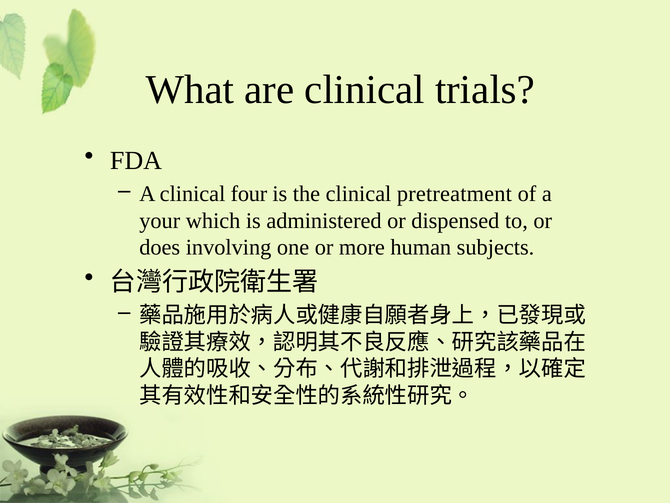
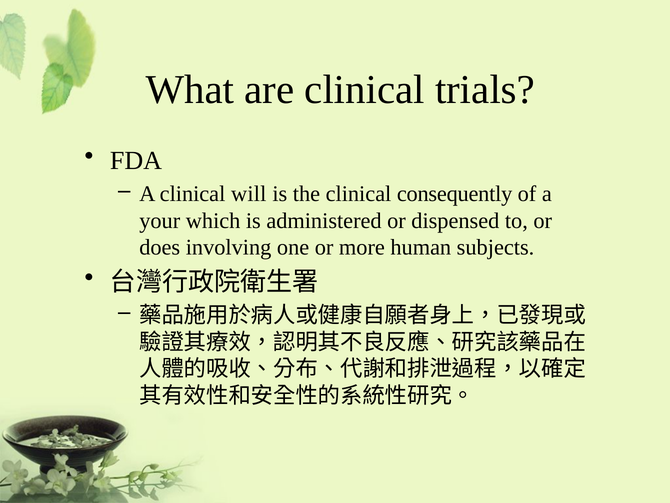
four: four -> will (249, 194)
pretreatment: pretreatment -> consequently (455, 194)
